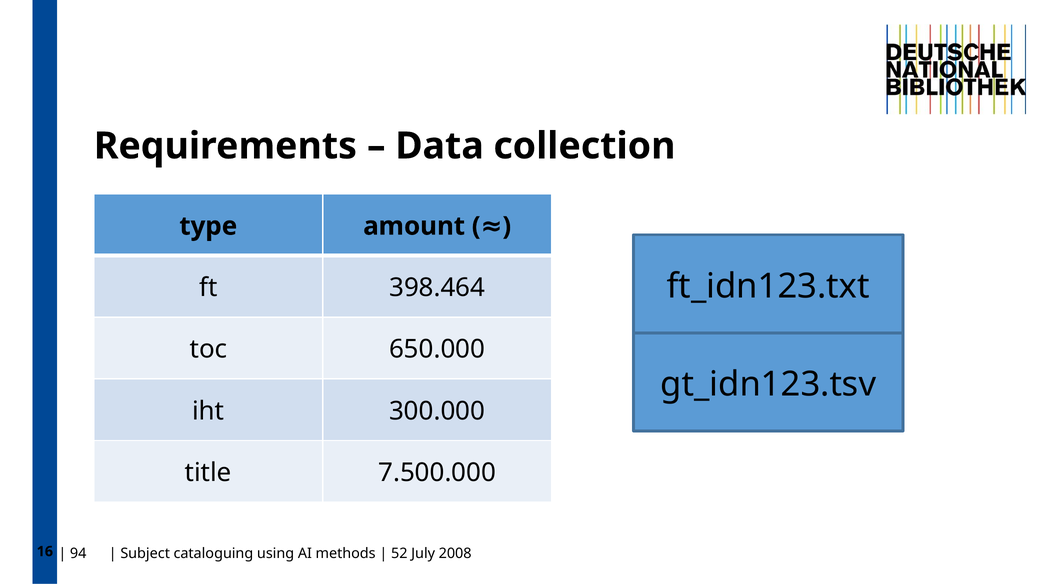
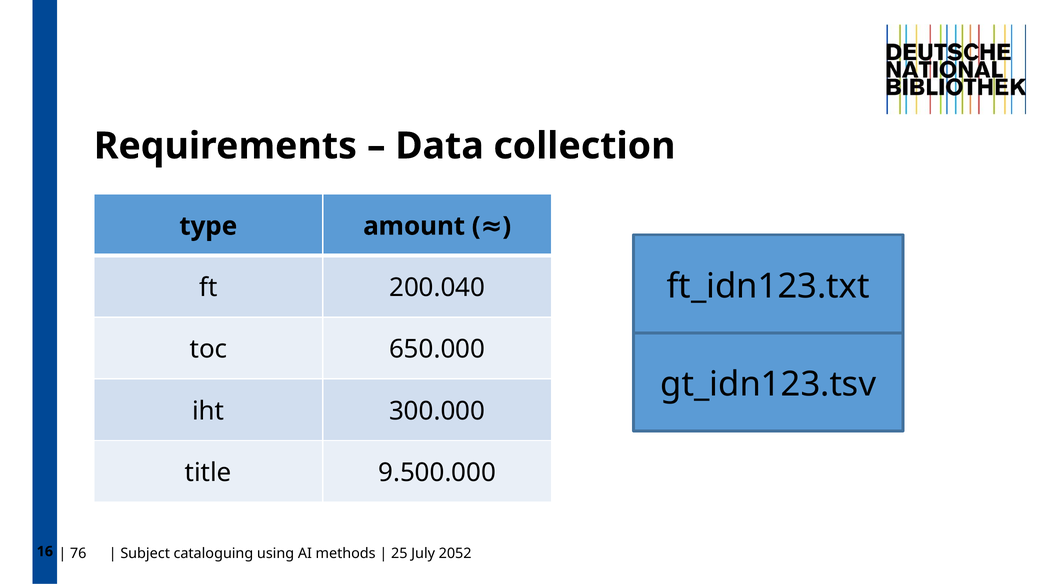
398.464: 398.464 -> 200.040 (437, 288)
7.500.000: 7.500.000 -> 9.500.000 (437, 473)
94: 94 -> 76 (78, 553)
52: 52 -> 25 (399, 553)
2008: 2008 -> 2052 (455, 553)
